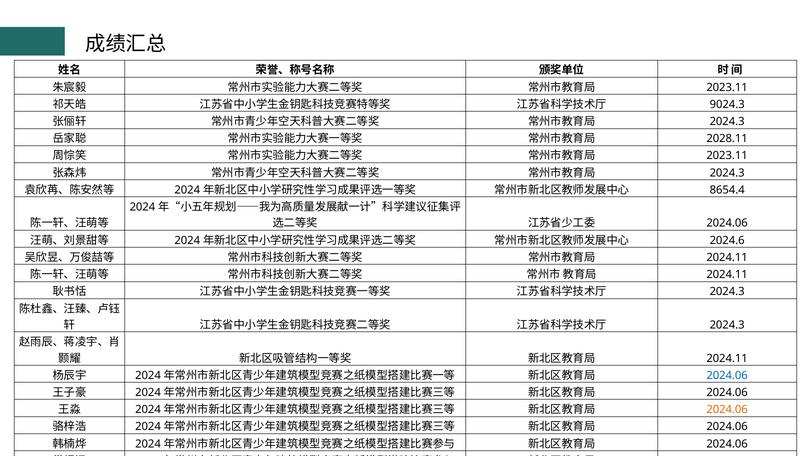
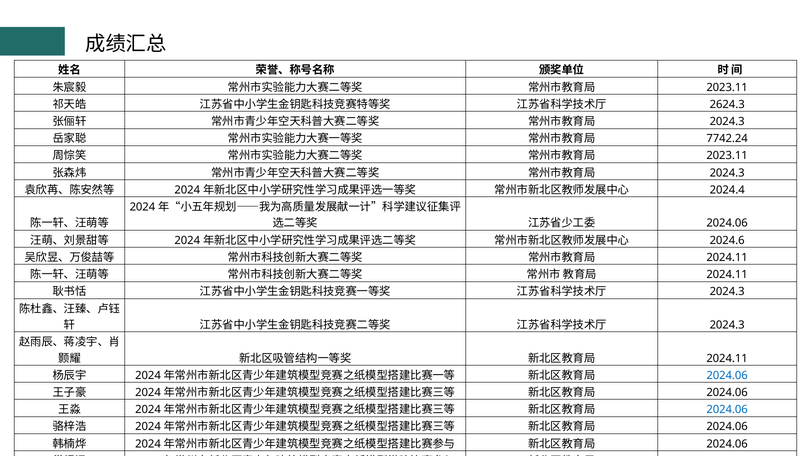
9024.3: 9024.3 -> 2624.3 (727, 104)
2028.11: 2028.11 -> 7742.24 (727, 139)
8654.4: 8654.4 -> 2024.4 (727, 190)
2024.06 colour: orange -> blue (727, 409)
